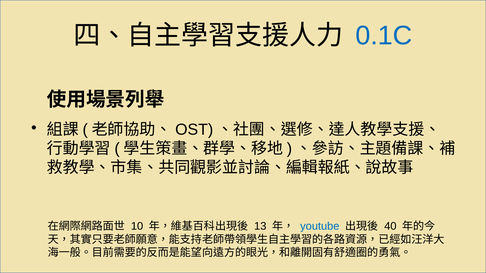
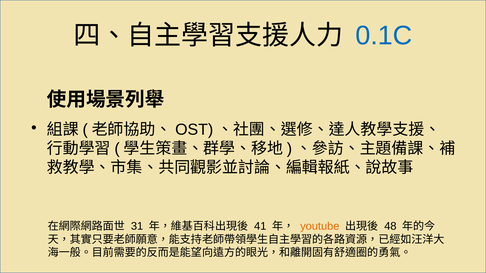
10: 10 -> 31 (137, 227)
13: 13 -> 41 (260, 227)
youtube colour: blue -> orange (320, 227)
40: 40 -> 48 (390, 227)
